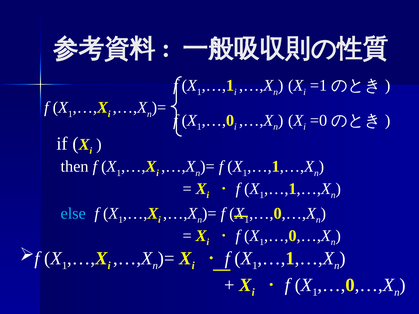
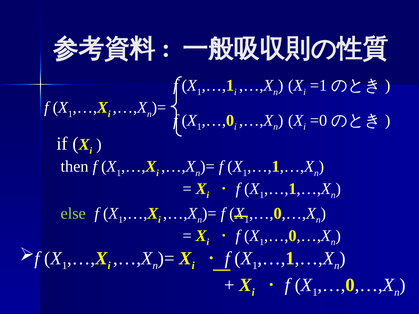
else colour: light blue -> light green (73, 214)
